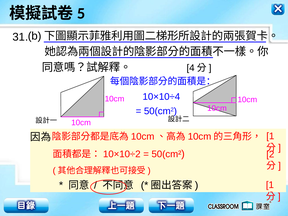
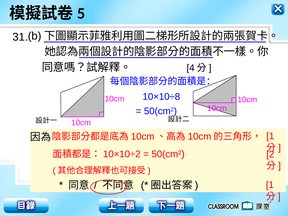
10×10÷4: 10×10÷4 -> 10×10÷8 (161, 97)
